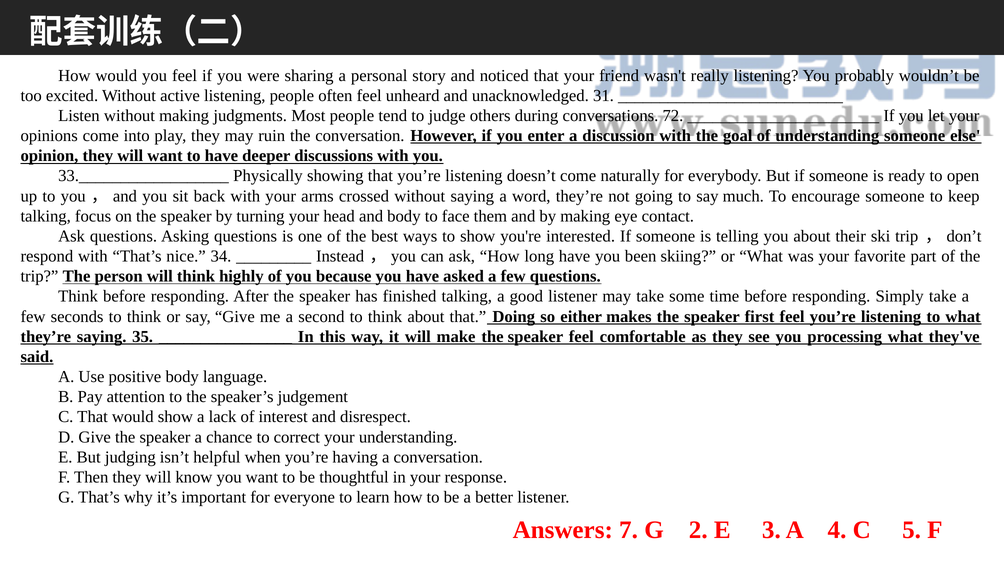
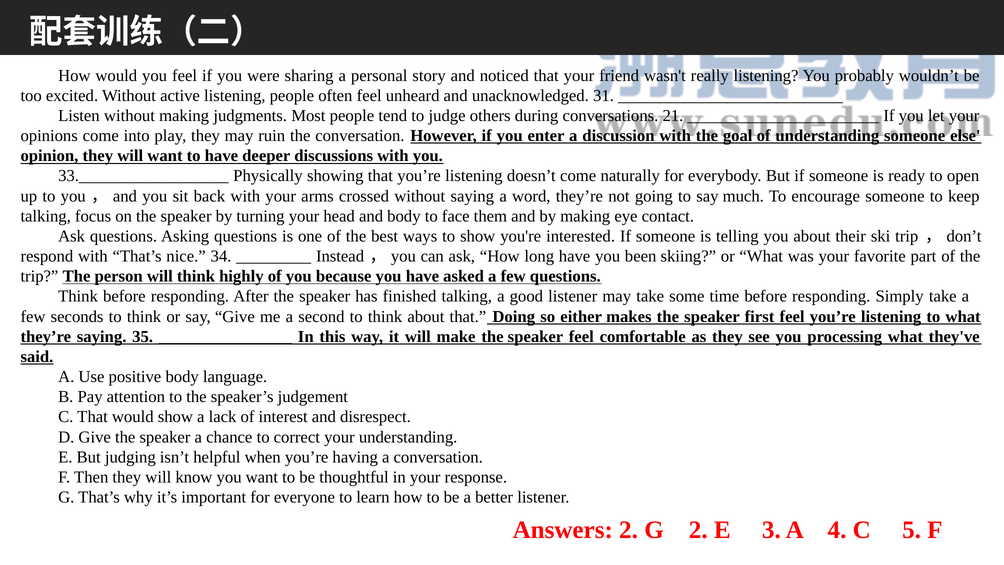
72: 72 -> 21 (673, 116)
Answers 7: 7 -> 2 (629, 530)
